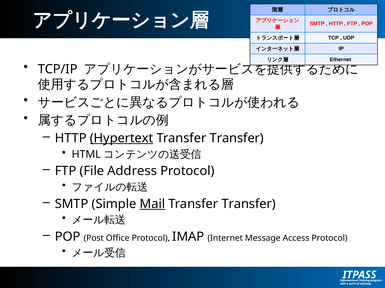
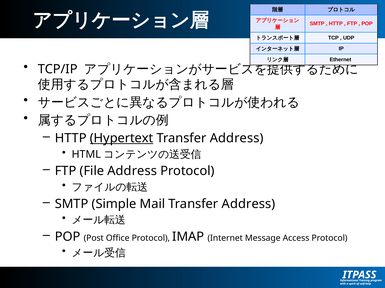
Transfer: Transfer -> Address (237, 139)
Mail underline: present -> none (152, 204)
Transfer: Transfer -> Address (249, 204)
